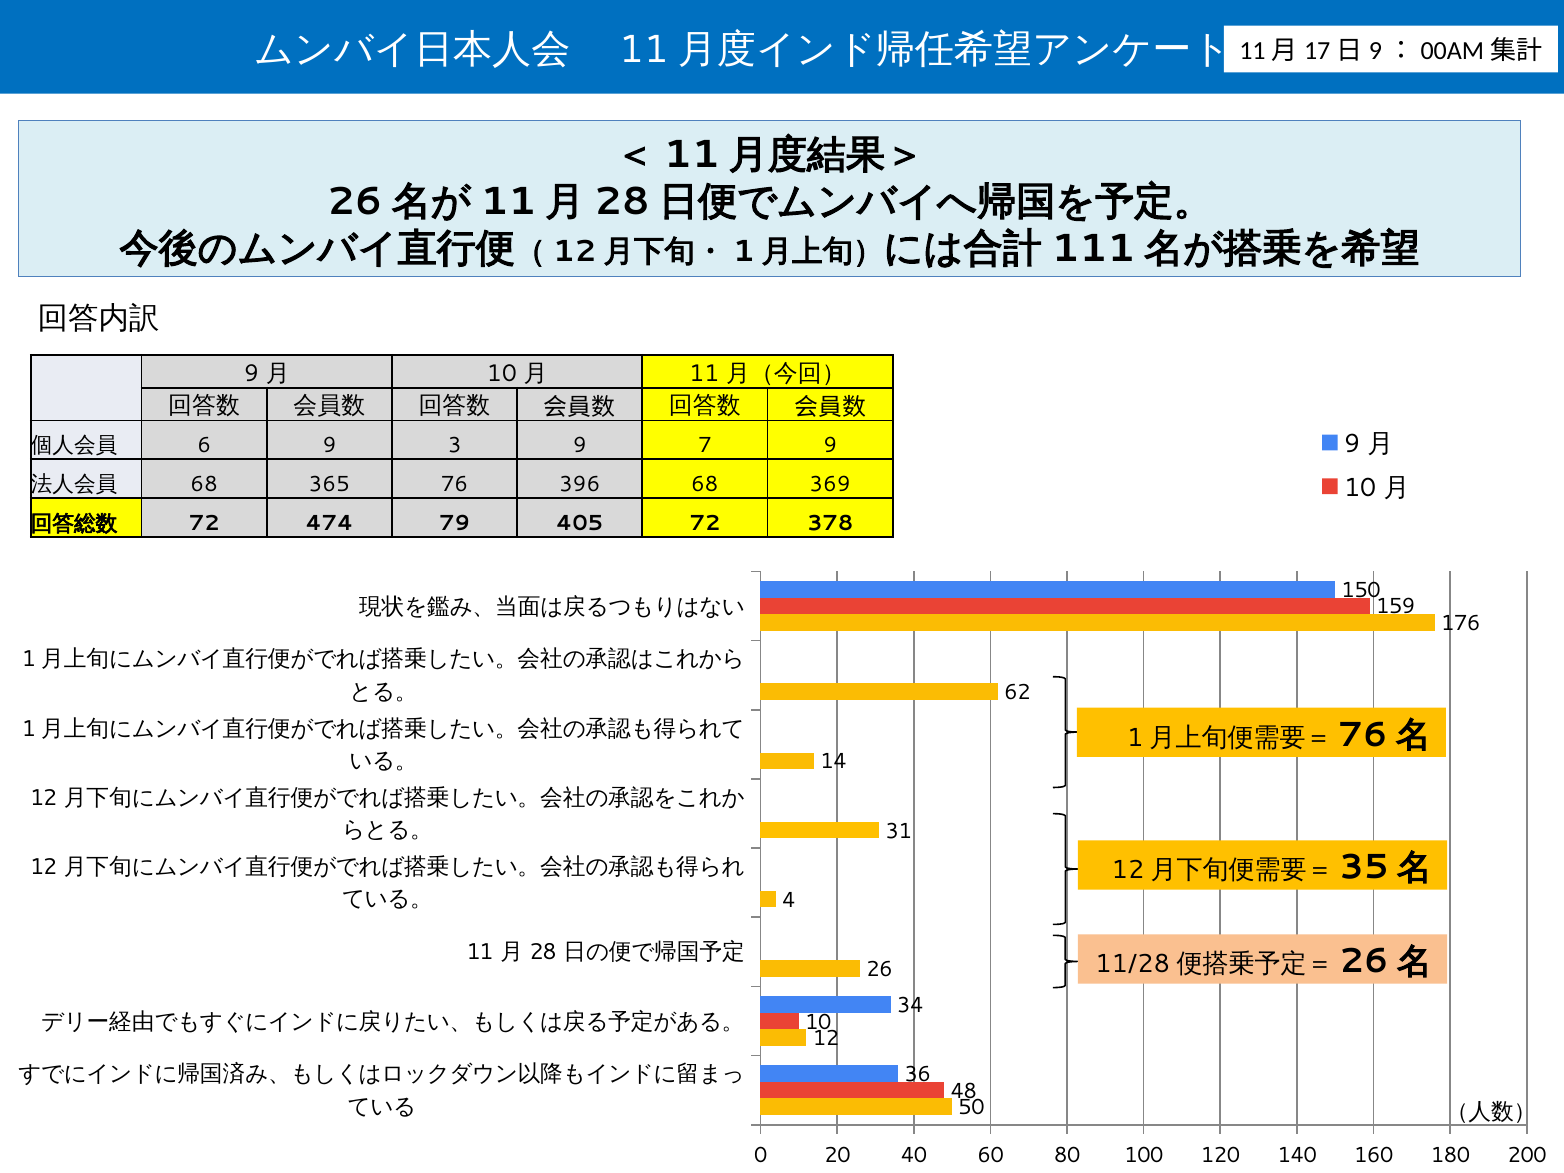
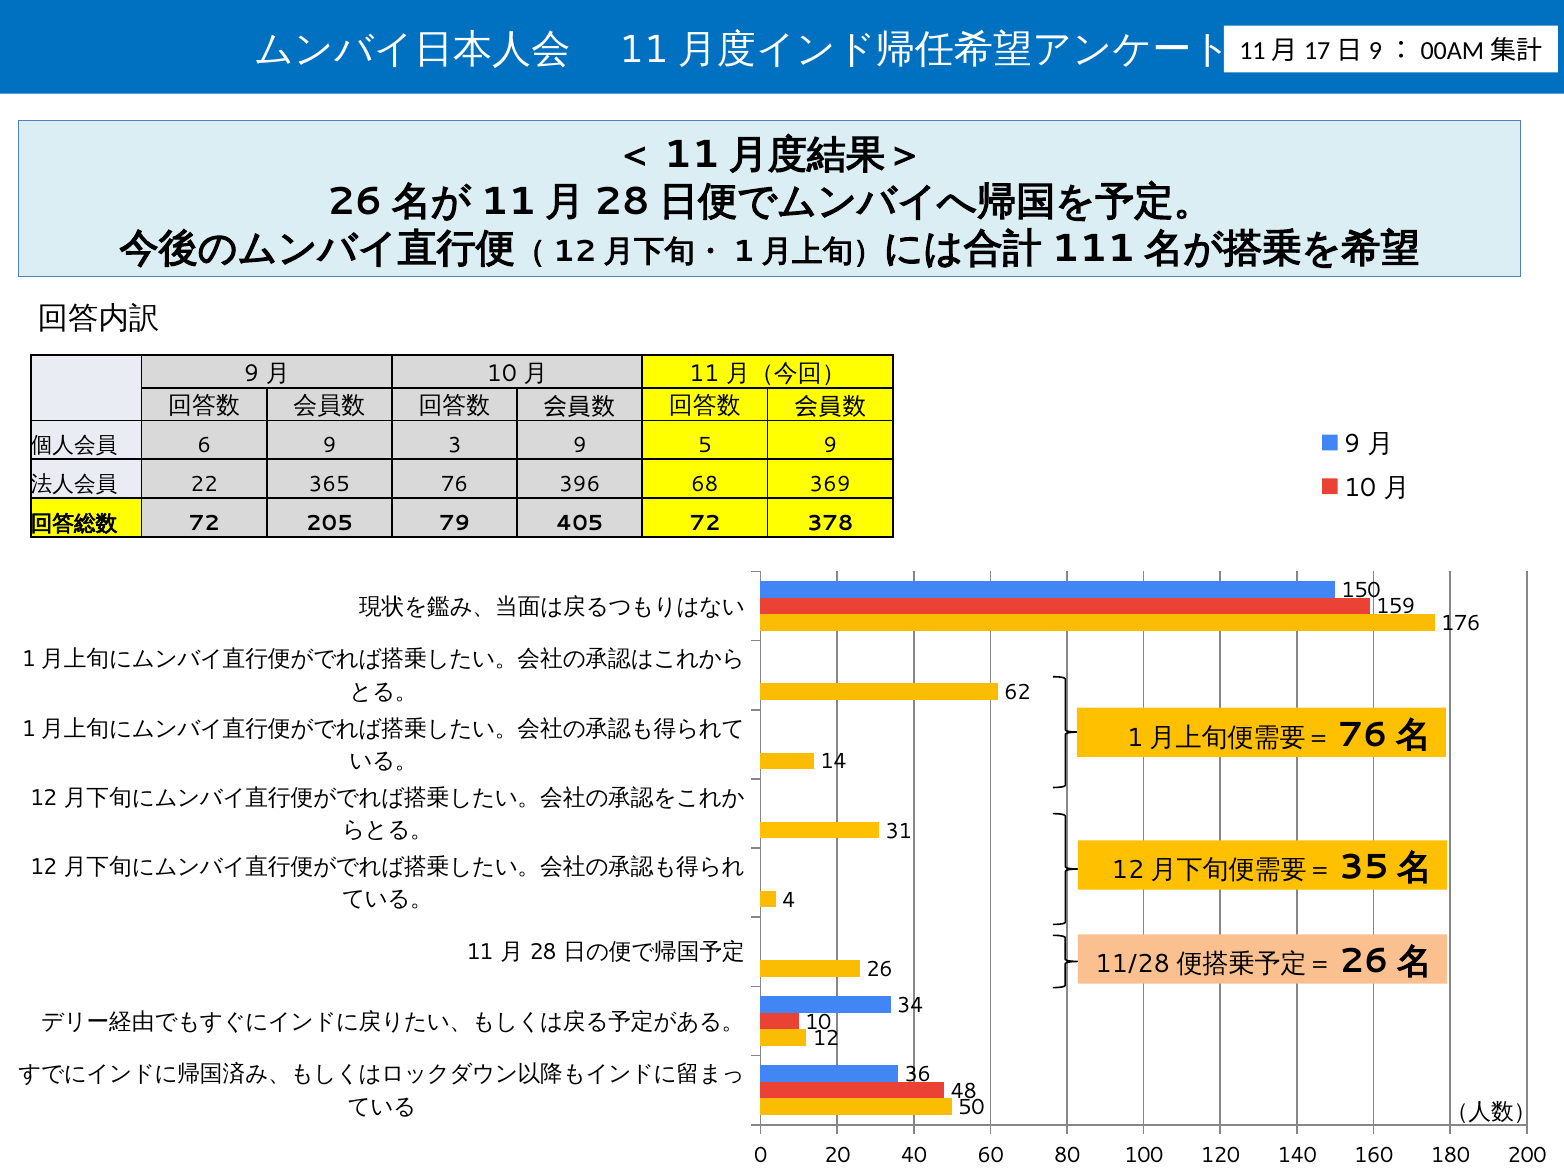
7: 7 -> 5 (705, 445)
68: 68 -> 22 (204, 484)
474: 474 -> 205 (329, 523)
